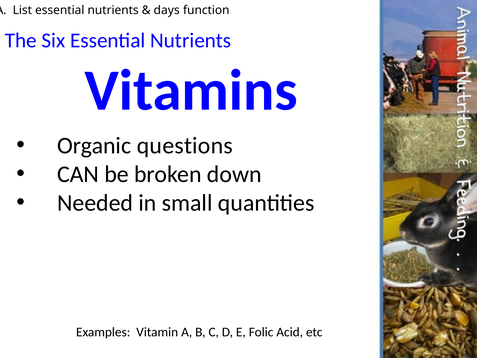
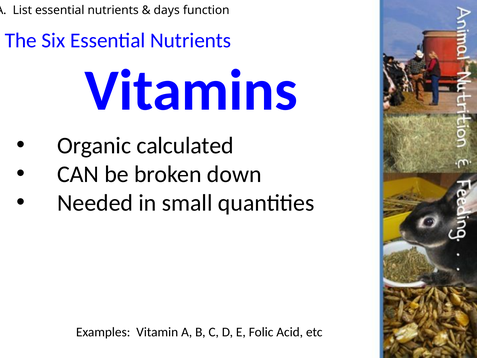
questions: questions -> calculated (185, 146)
